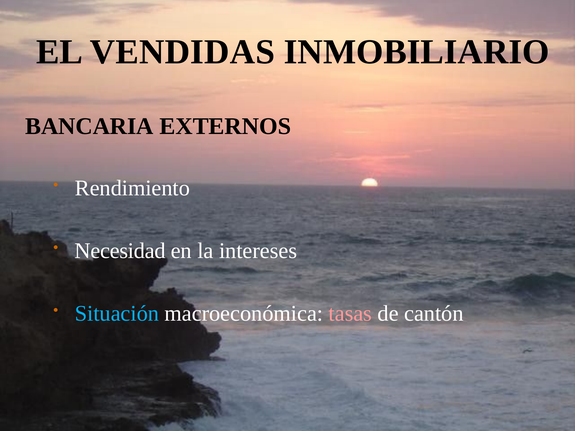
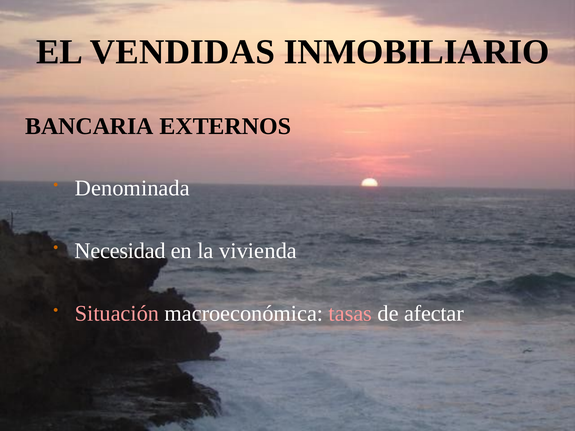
Rendimiento: Rendimiento -> Denominada (132, 188)
intereses: intereses -> vivienda (258, 251)
Situación colour: light blue -> pink (117, 313)
cantón: cantón -> afectar (434, 313)
